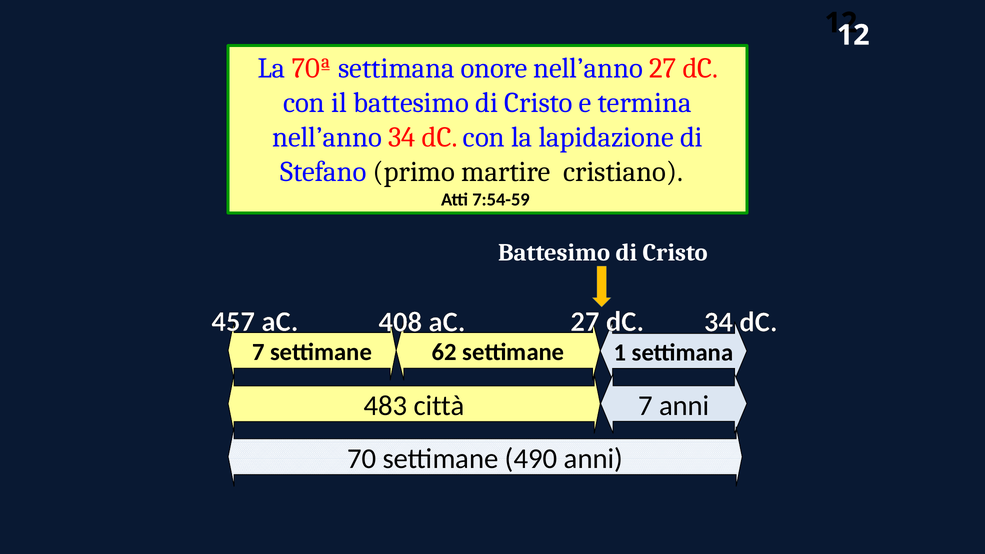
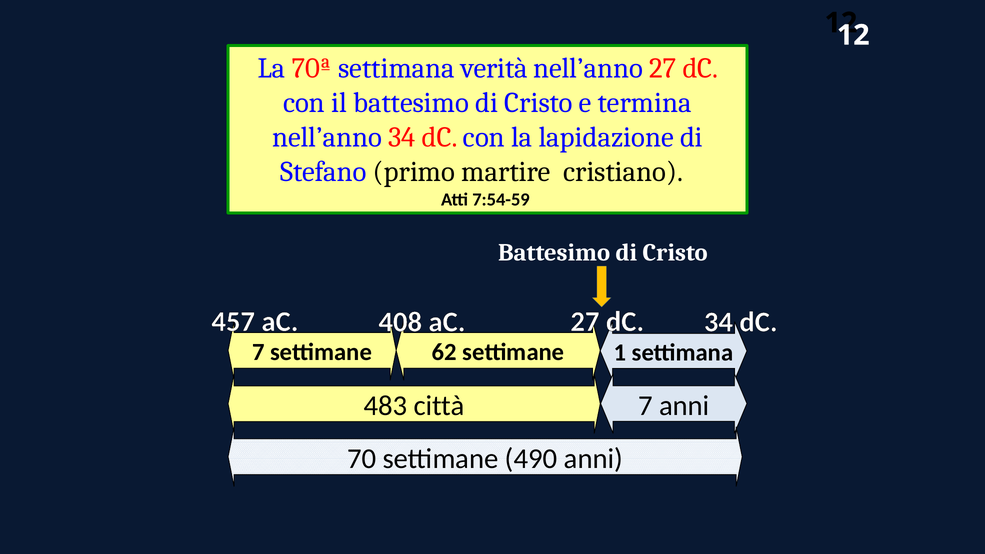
onore: onore -> verità (494, 68)
